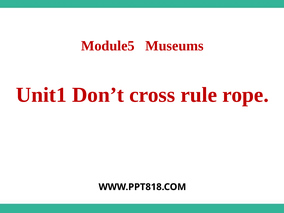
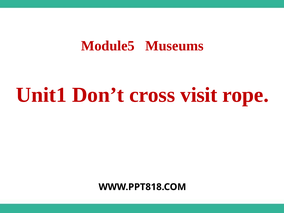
rule: rule -> visit (199, 95)
